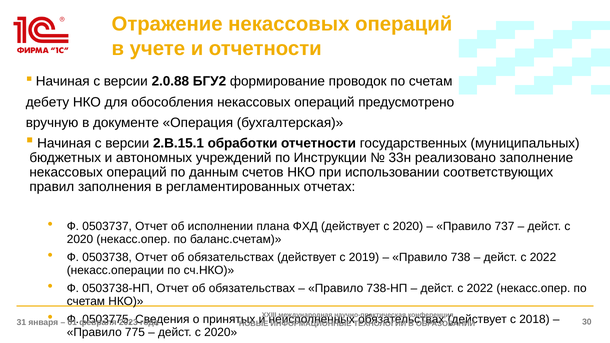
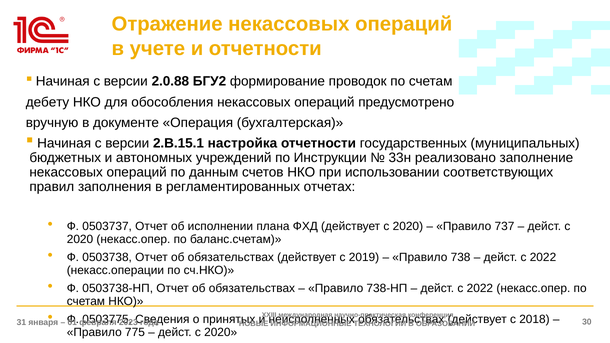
обработки: обработки -> настройка (242, 143)
